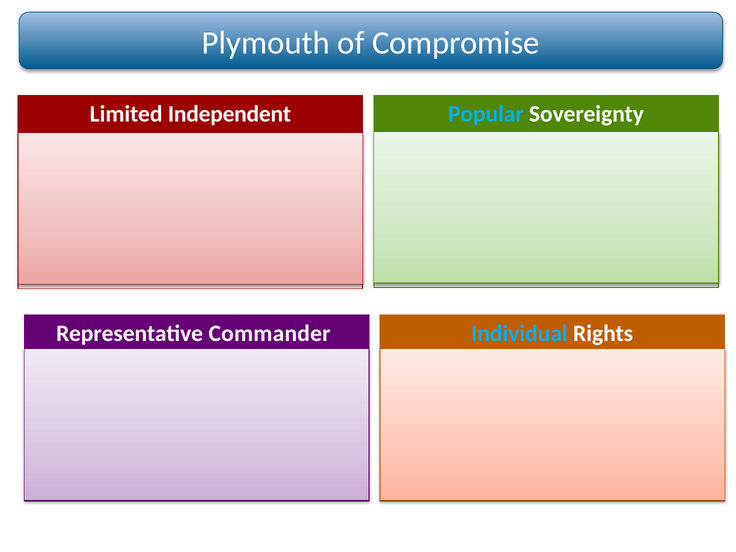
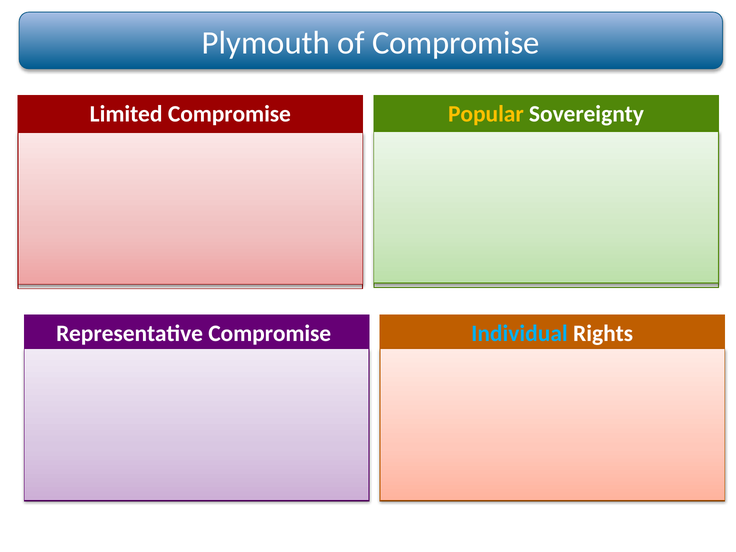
Limited Independent: Independent -> Compromise (229, 114)
Popular colour: light blue -> yellow (486, 114)
Representative Commander: Commander -> Compromise (270, 333)
